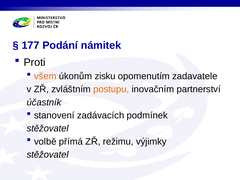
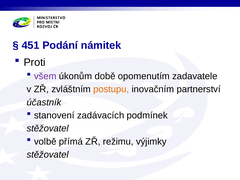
177: 177 -> 451 (31, 45)
všem colour: orange -> purple (45, 76)
zisku: zisku -> době (105, 76)
